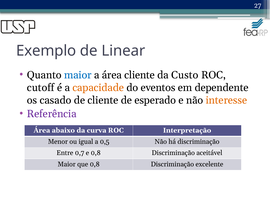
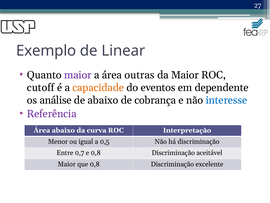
maior colour: blue -> purple (78, 75)
área cliente: cliente -> outras (140, 75)
da Custo: Custo -> Maior (185, 75)
casado: casado -> análise (56, 100)
de cliente: cliente -> abaixo (103, 100)
esperado: esperado -> cobrança (155, 100)
interesse colour: orange -> blue (226, 100)
